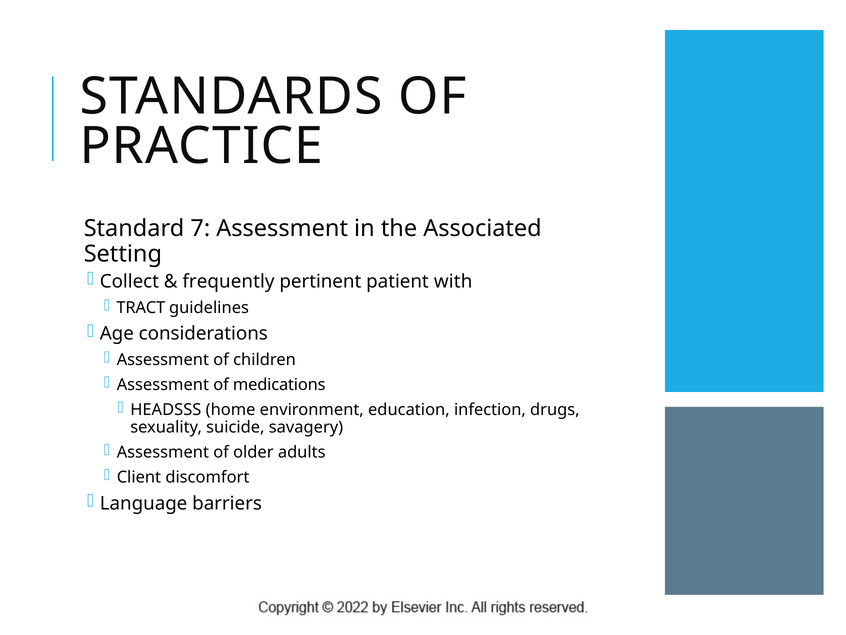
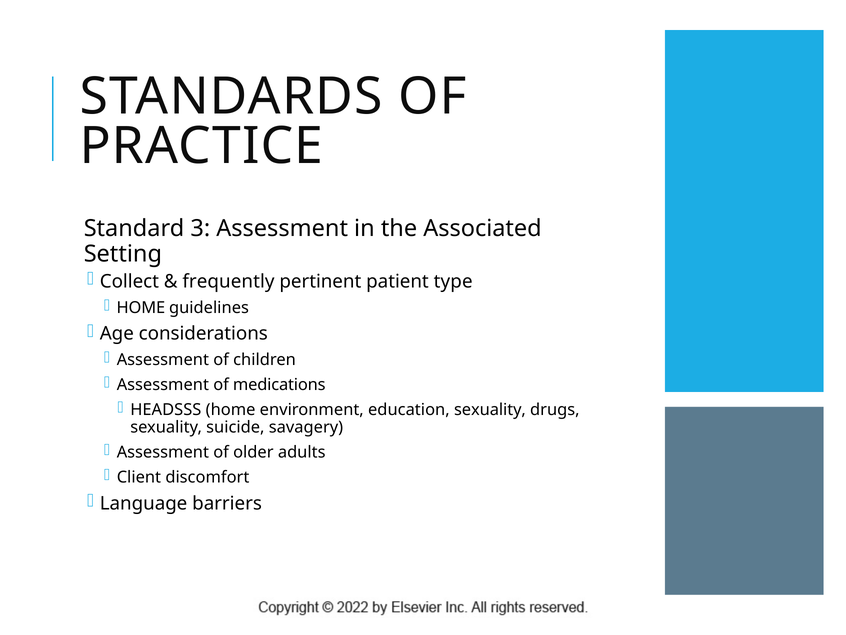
7: 7 -> 3 (200, 228)
with: with -> type (453, 281)
TRACT: TRACT -> HOME (141, 307)
education infection: infection -> sexuality (490, 409)
